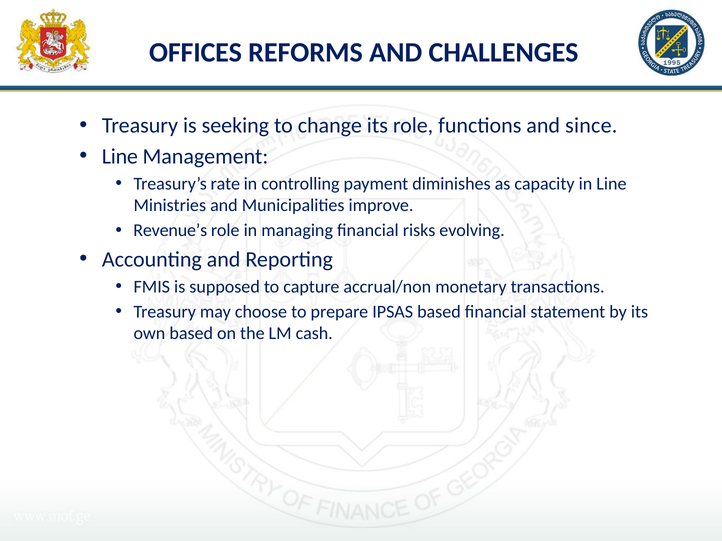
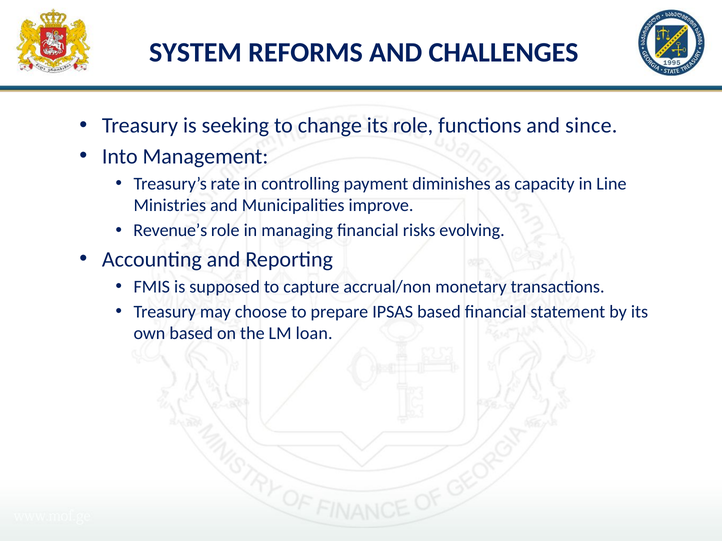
OFFICES: OFFICES -> SYSTEM (195, 53)
Line: Line -> Into (120, 156)
cash: cash -> loan (314, 334)
